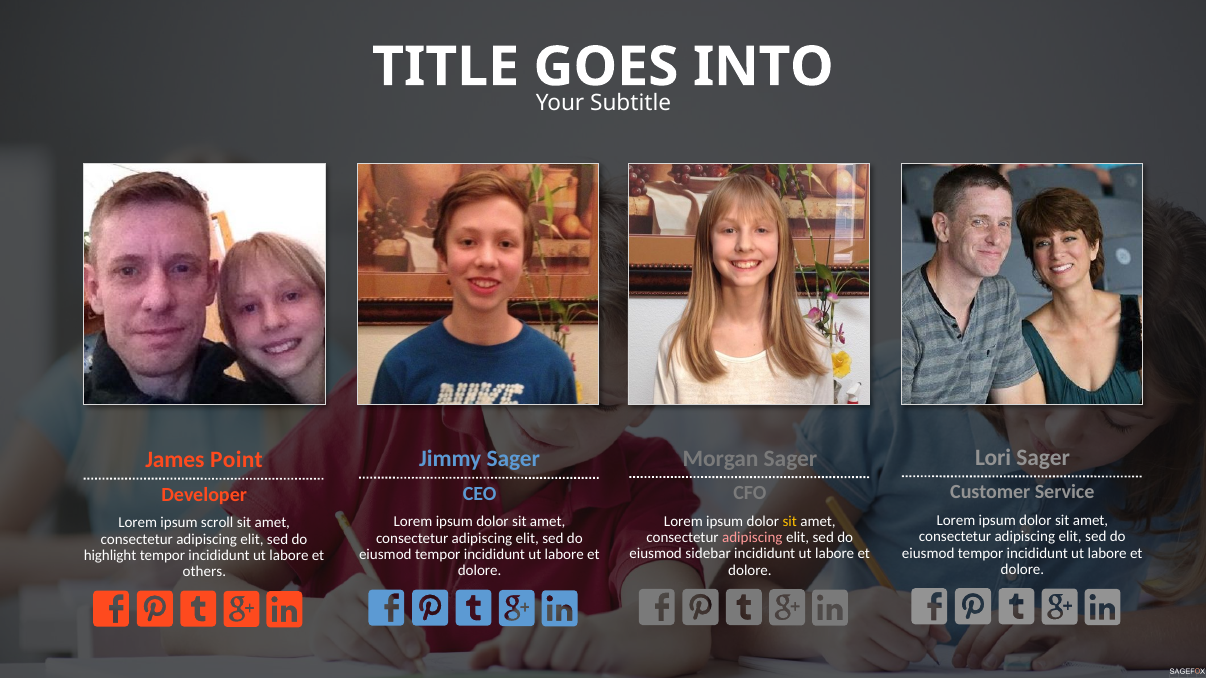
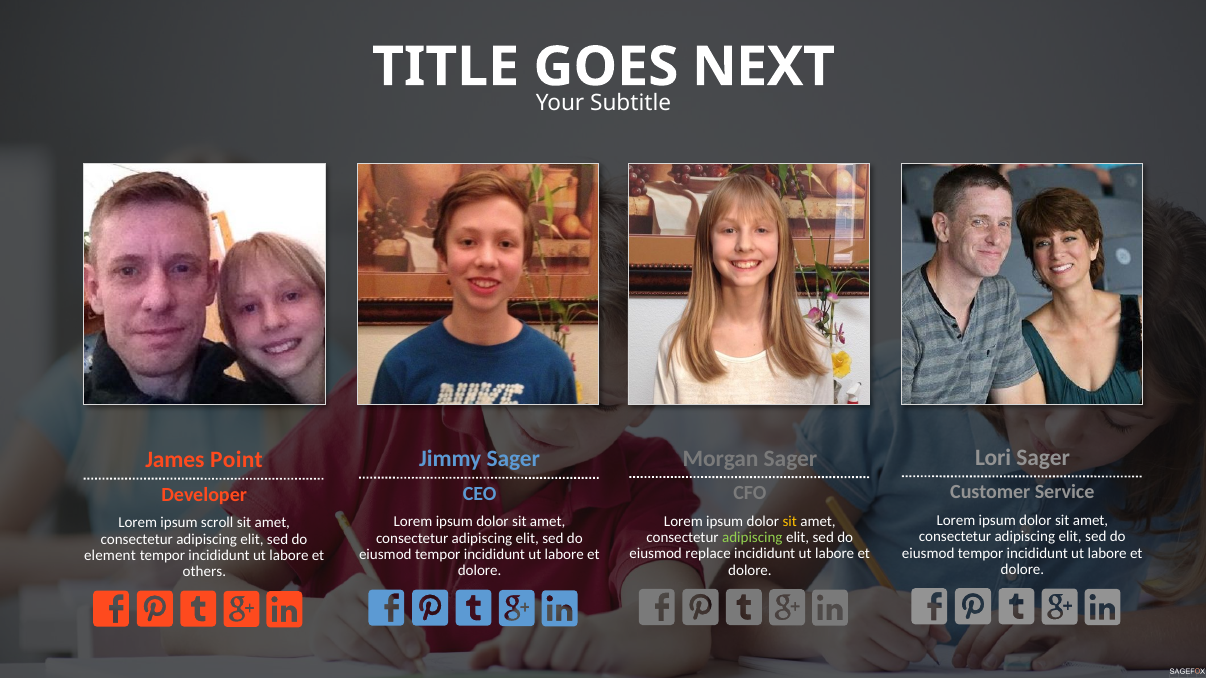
INTO: INTO -> NEXT (763, 67)
adipiscing colour: pink -> light green (752, 538)
sidebar: sidebar -> replace (708, 554)
highlight: highlight -> element (110, 556)
